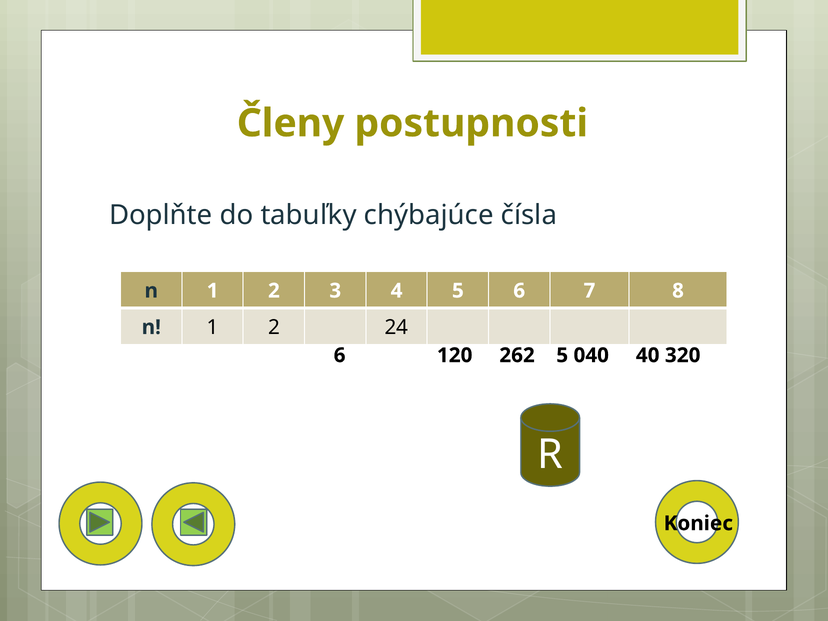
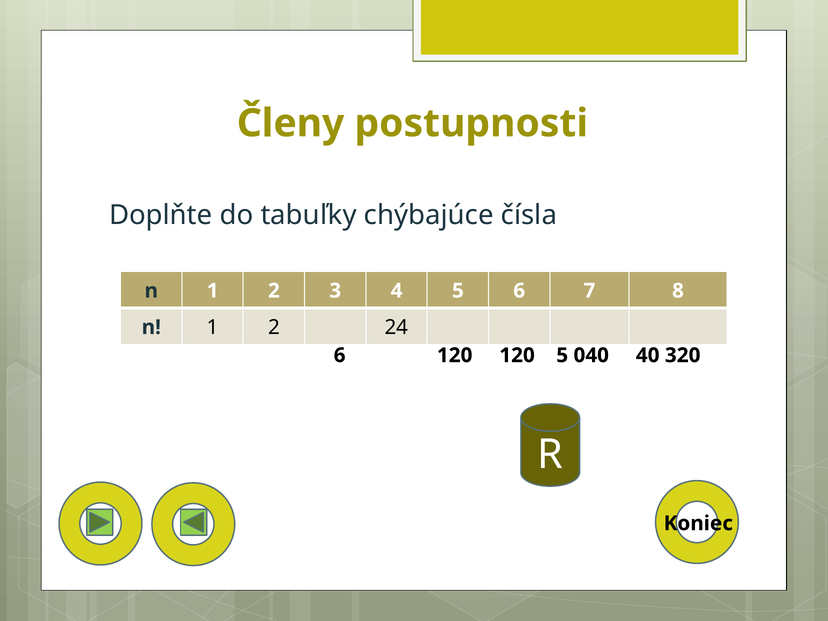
120 262: 262 -> 120 (517, 355)
